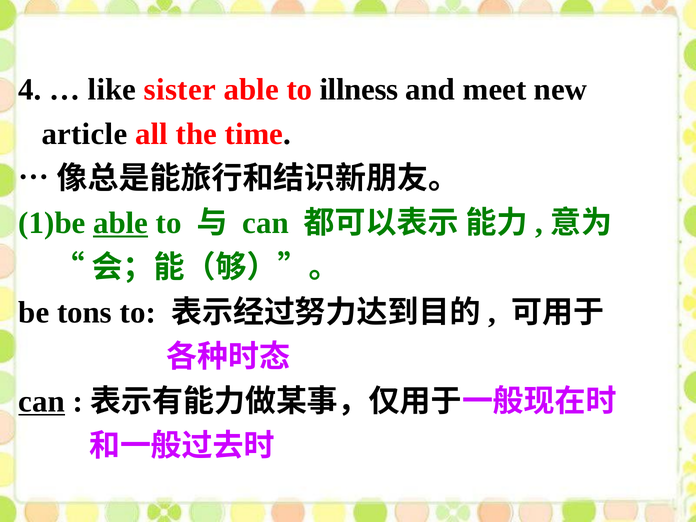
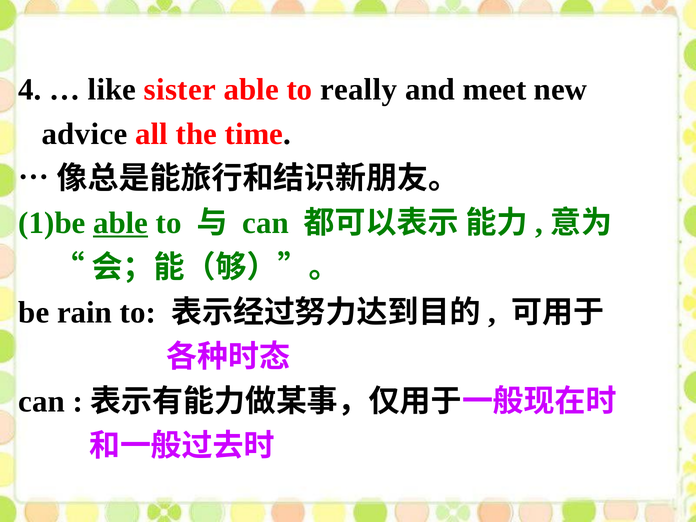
illness: illness -> really (359, 90)
article: article -> advice (84, 134)
tons: tons -> rain (85, 312)
can underline: present -> none (42, 401)
